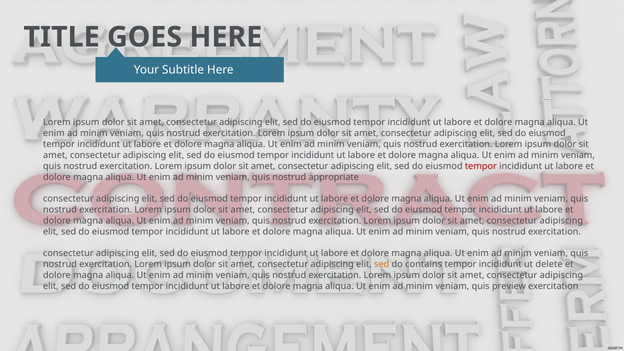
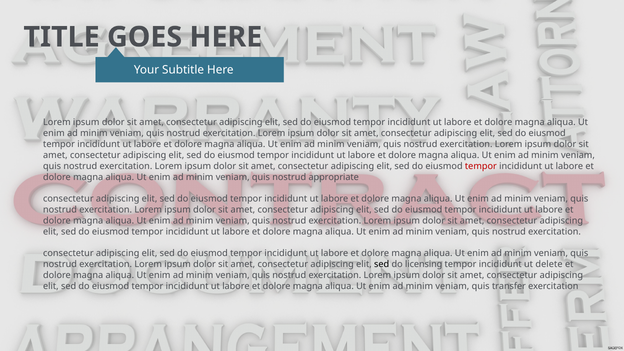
sed colour: orange -> black (382, 264)
contains: contains -> licensing (424, 264)
preview: preview -> transfer (509, 286)
